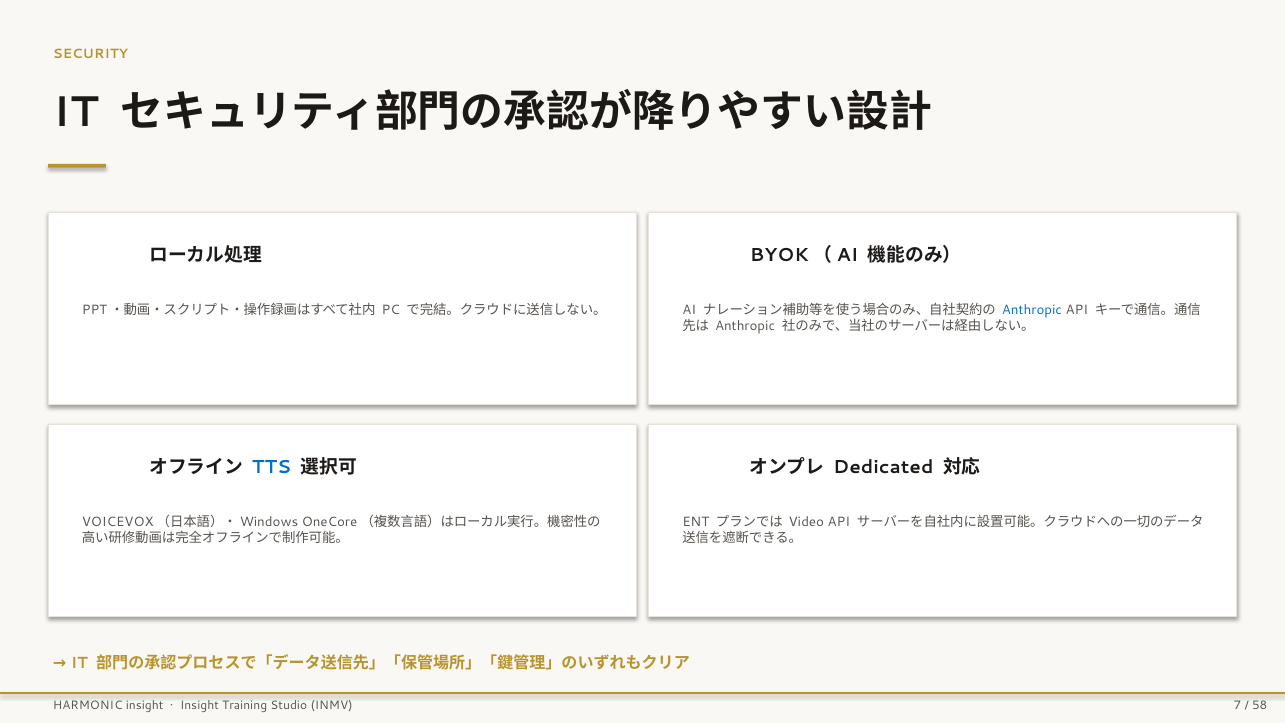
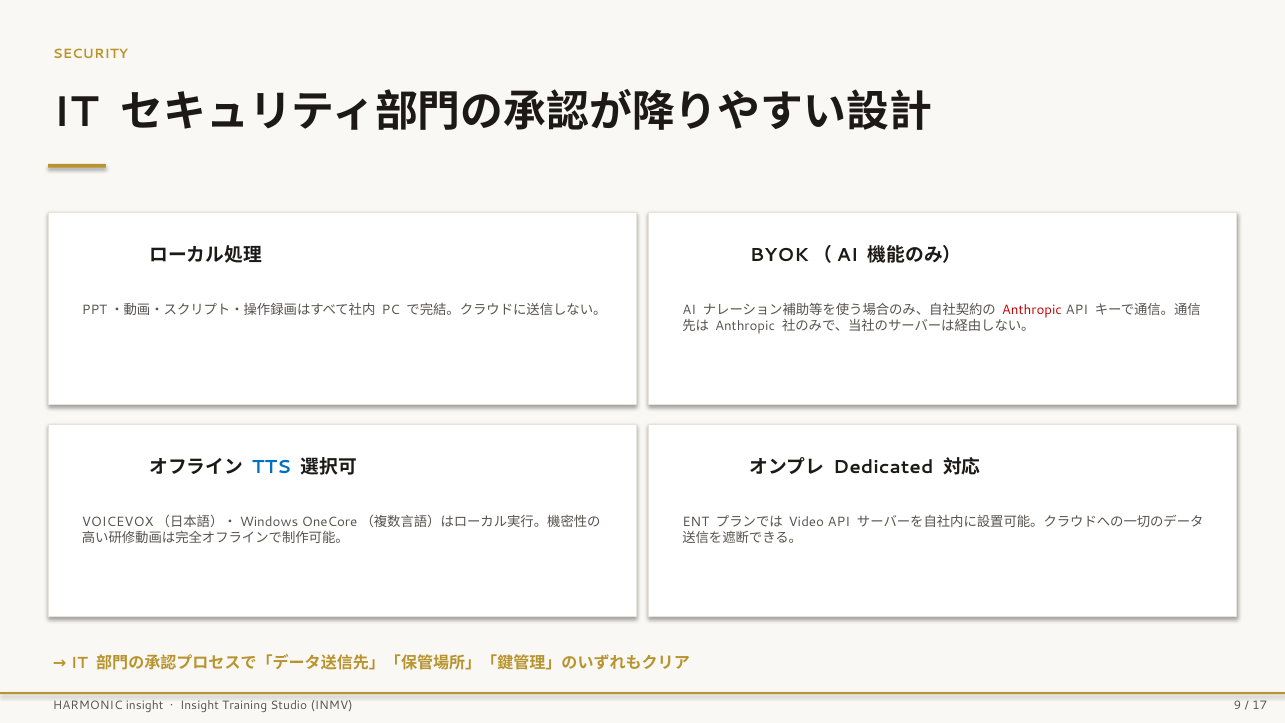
Anthropic colour: blue -> red (1032, 310)
7: 7 -> 9 (1237, 706)
58: 58 -> 17 (1260, 706)
